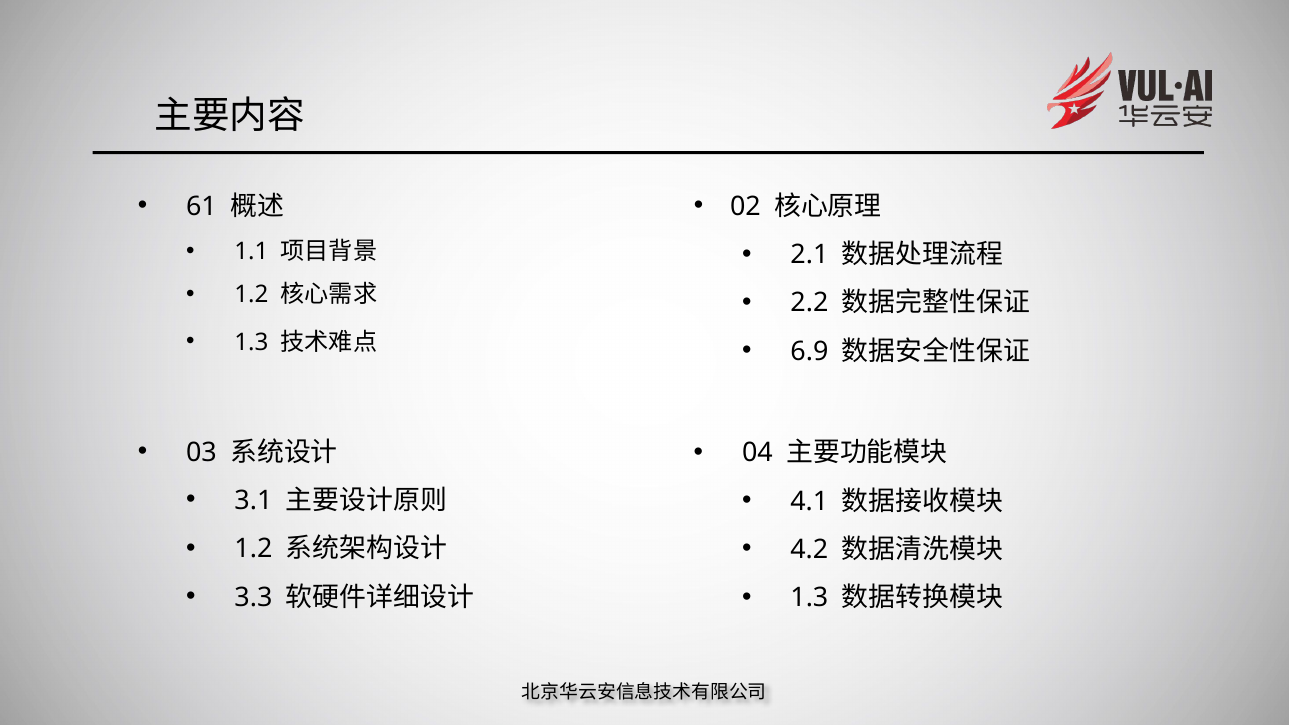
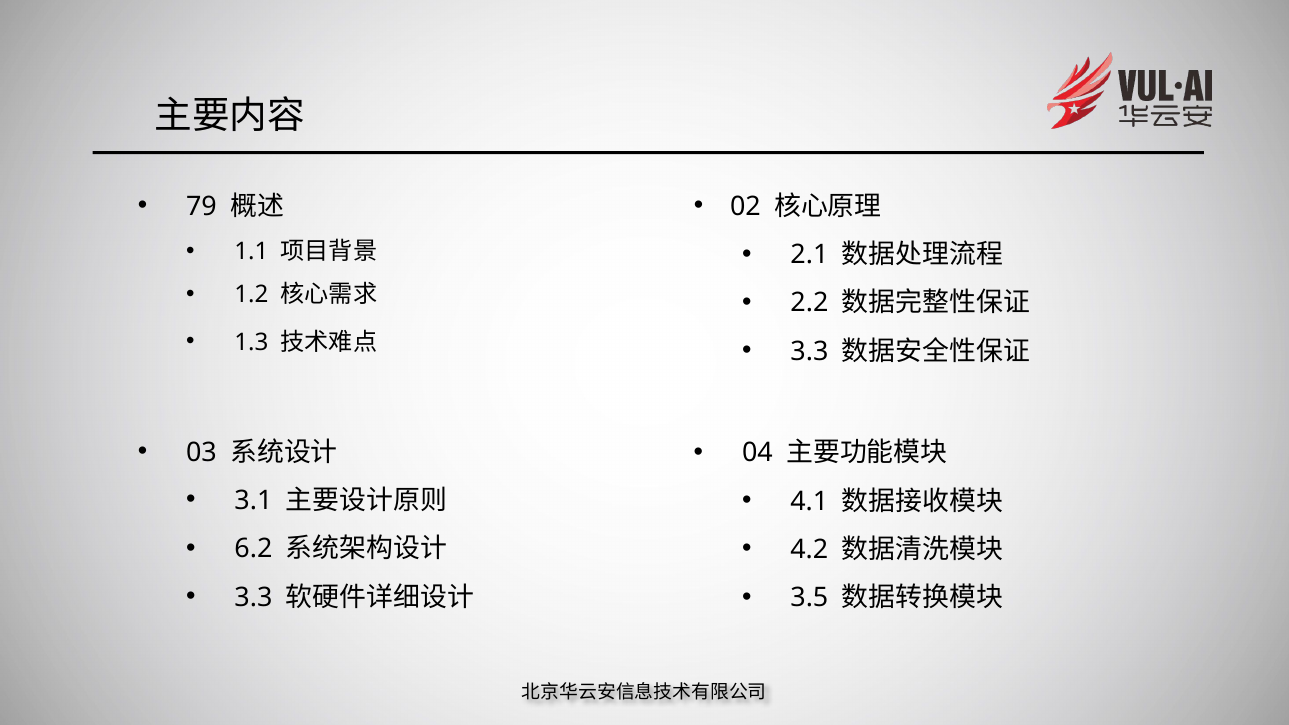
61: 61 -> 79 (202, 206)
6.9: 6.9 -> 3.3 (809, 351)
1.2: 1.2 -> 6.2 (253, 549)
1.3: 1.3 -> 3.5 (809, 598)
